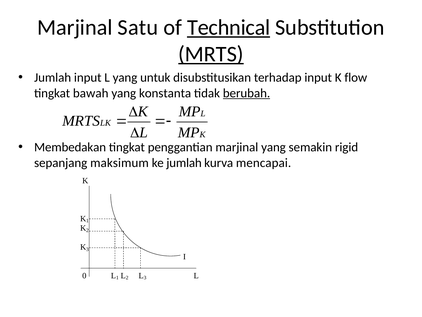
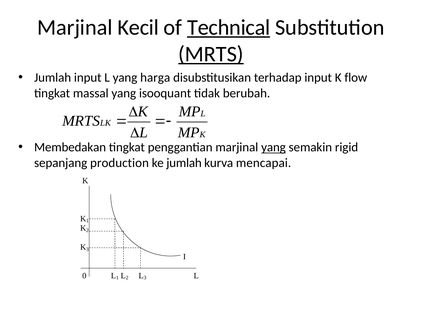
Satu: Satu -> Kecil (138, 27)
untuk: untuk -> harga (155, 78)
bawah: bawah -> massal (91, 93)
konstanta: konstanta -> isooquant (165, 93)
berubah underline: present -> none (247, 93)
yang underline: none -> present (273, 147)
maksimum: maksimum -> production (119, 163)
